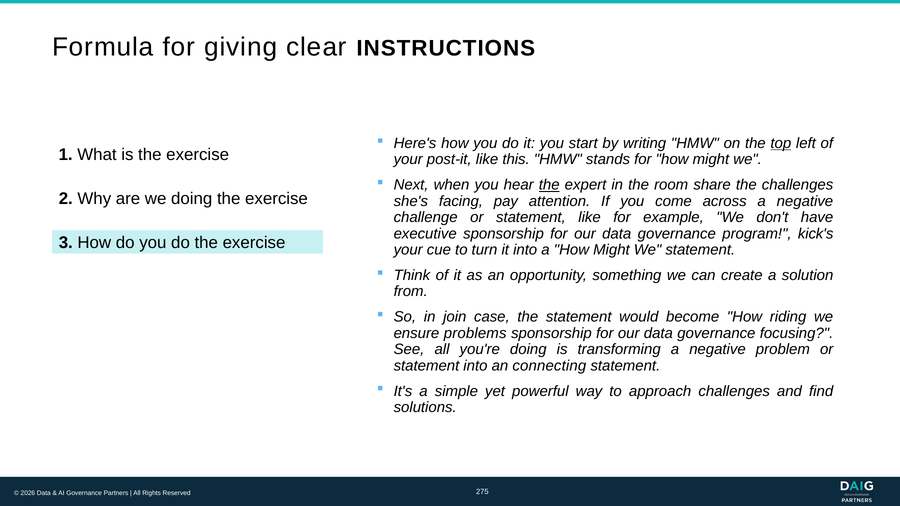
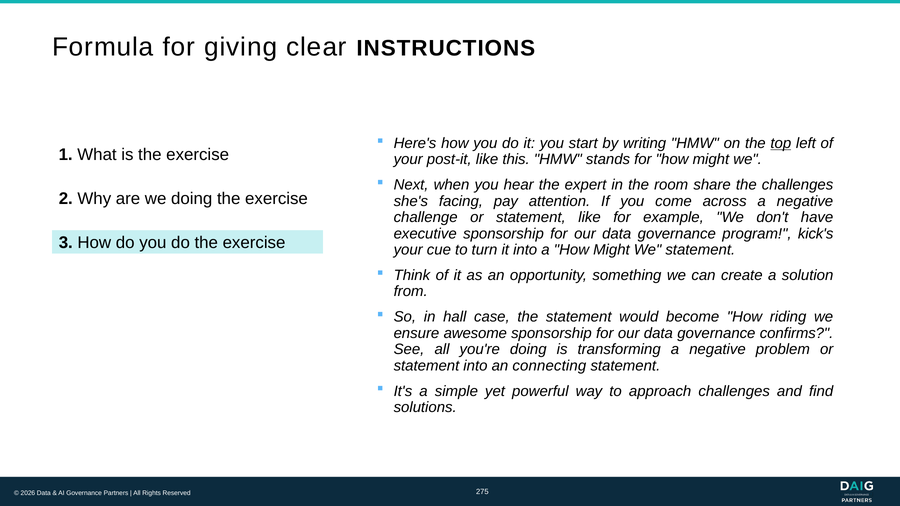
the underline: present -> none (549, 185)
join: join -> hall (455, 317)
problems: problems -> awesome (475, 333)
focusing: focusing -> confirms (797, 333)
